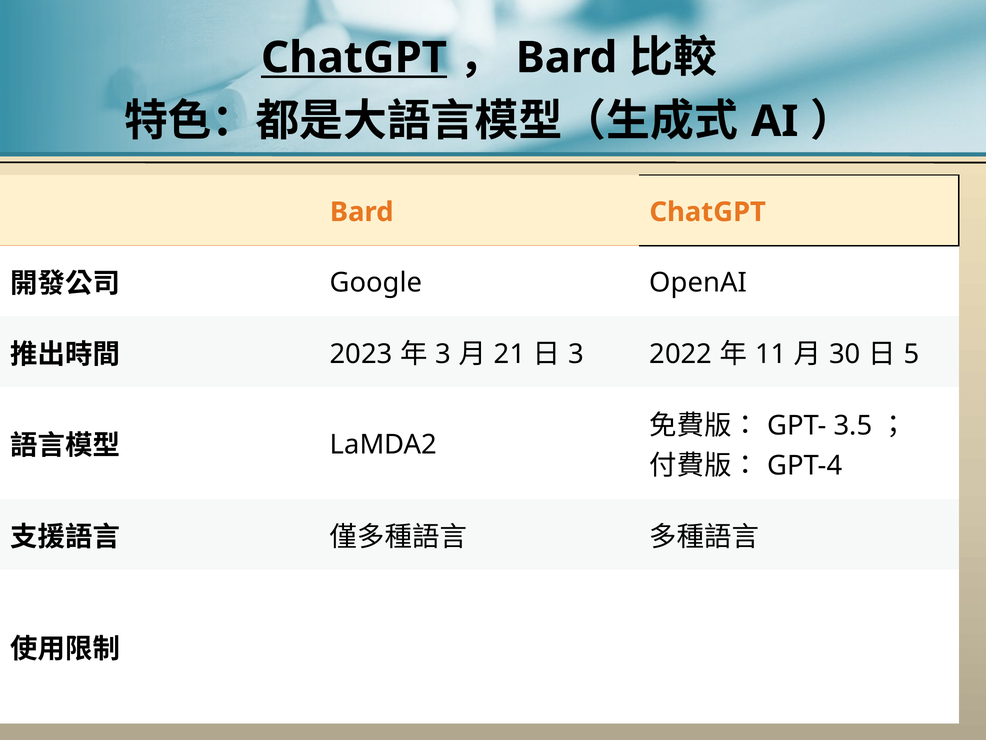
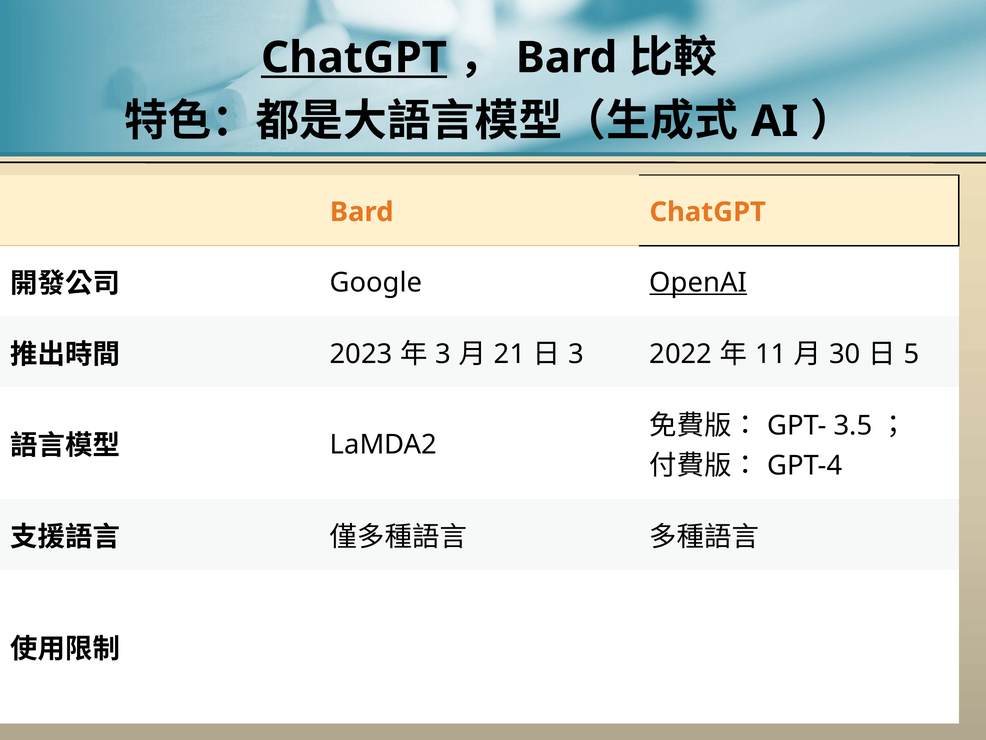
OpenAI underline: none -> present (698, 282)
